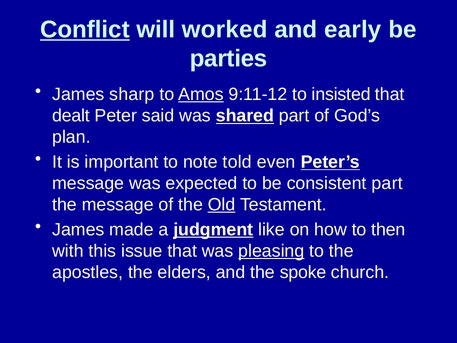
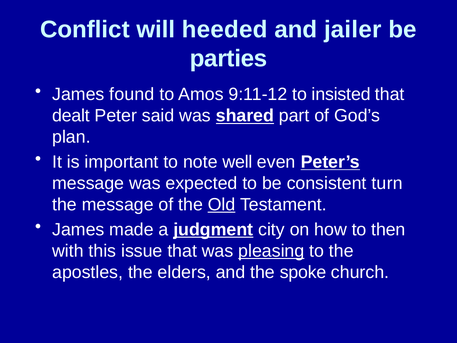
Conflict underline: present -> none (85, 29)
worked: worked -> heeded (225, 29)
early: early -> jailer (353, 29)
sharp: sharp -> found (132, 94)
Amos underline: present -> none (201, 94)
told: told -> well (237, 162)
consistent part: part -> turn (387, 183)
like: like -> city (271, 229)
